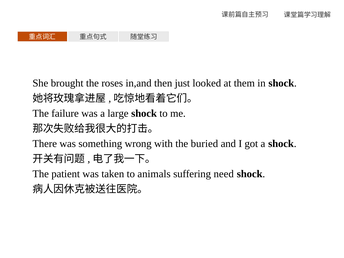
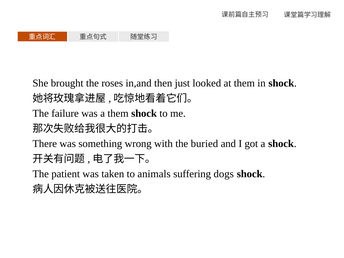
a large: large -> them (118, 113)
need: need -> dogs (224, 174)
